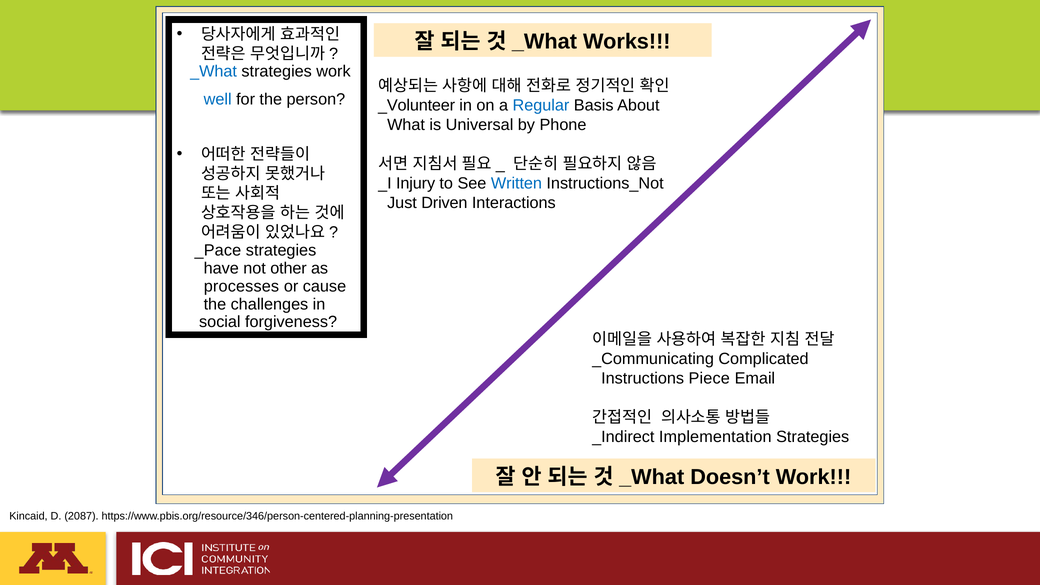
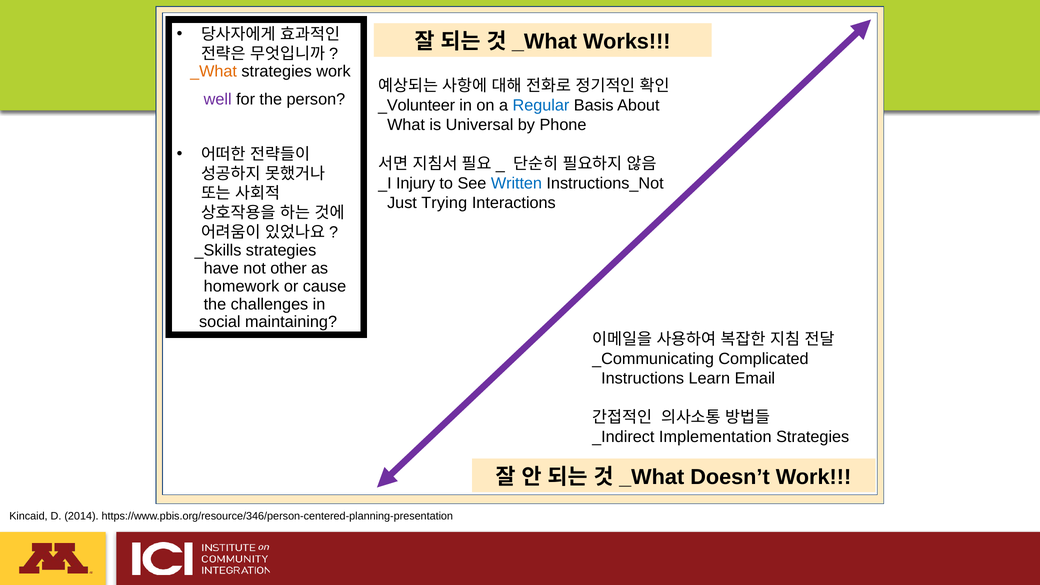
_What colour: blue -> orange (214, 72)
well colour: blue -> purple (218, 99)
Driven: Driven -> Trying (444, 203)
_Pace: _Pace -> _Skills (218, 250)
processes: processes -> homework (241, 286)
forgiveness: forgiveness -> maintaining (291, 322)
Piece: Piece -> Learn (709, 378)
2087: 2087 -> 2014 (82, 516)
